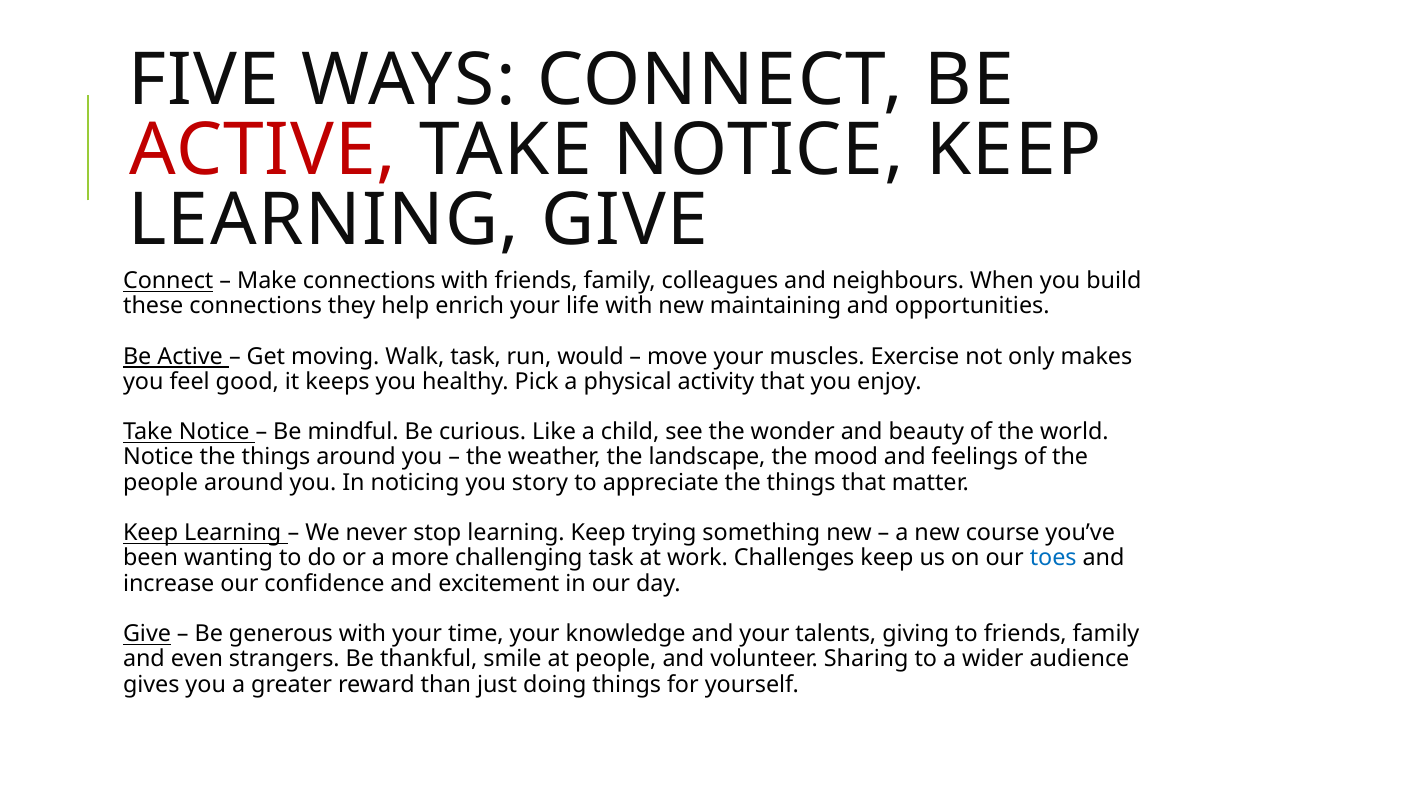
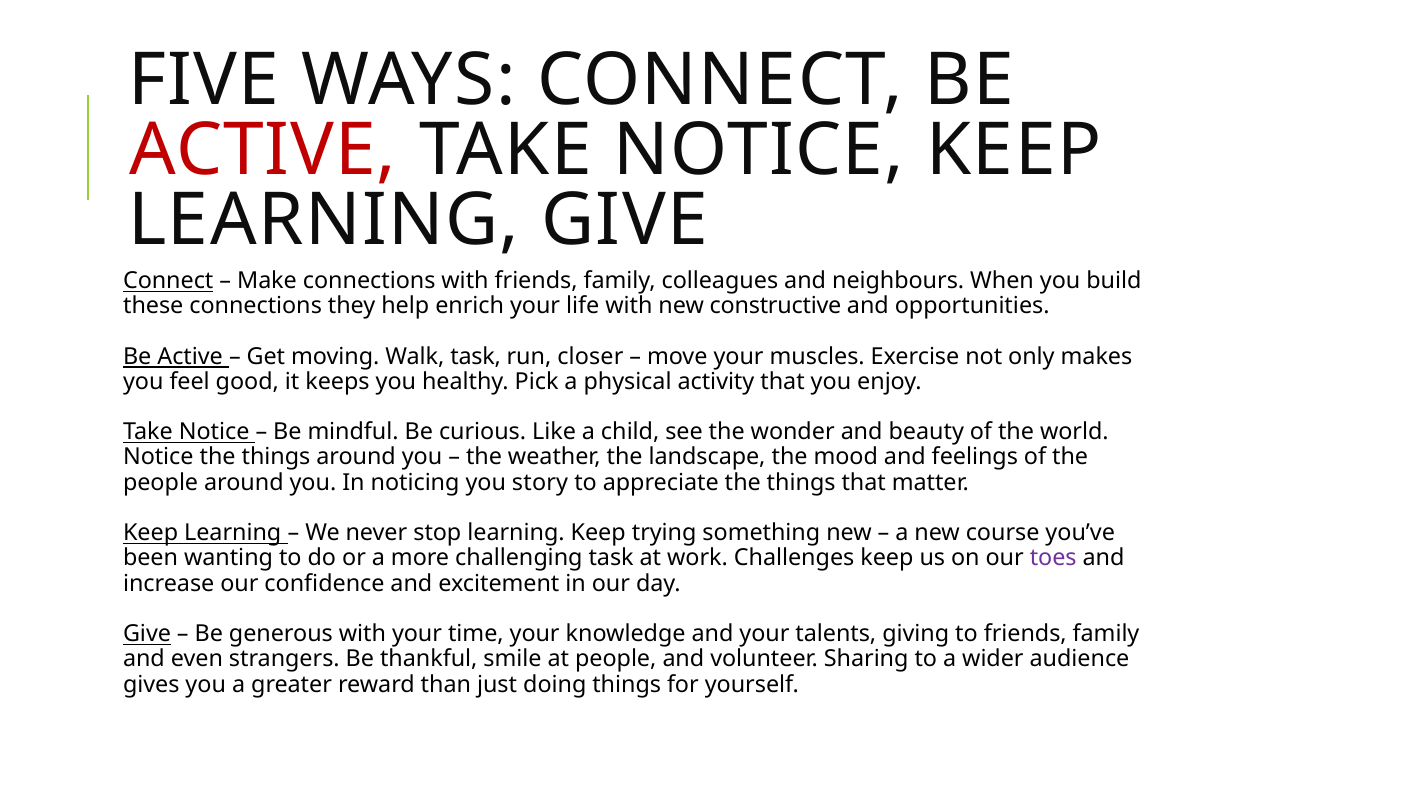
maintaining: maintaining -> constructive (776, 306)
would: would -> closer (590, 356)
toes colour: blue -> purple (1053, 558)
